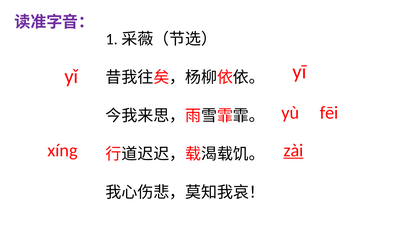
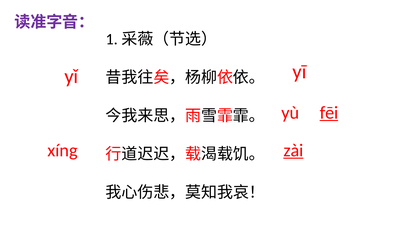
fēi underline: none -> present (329, 112)
